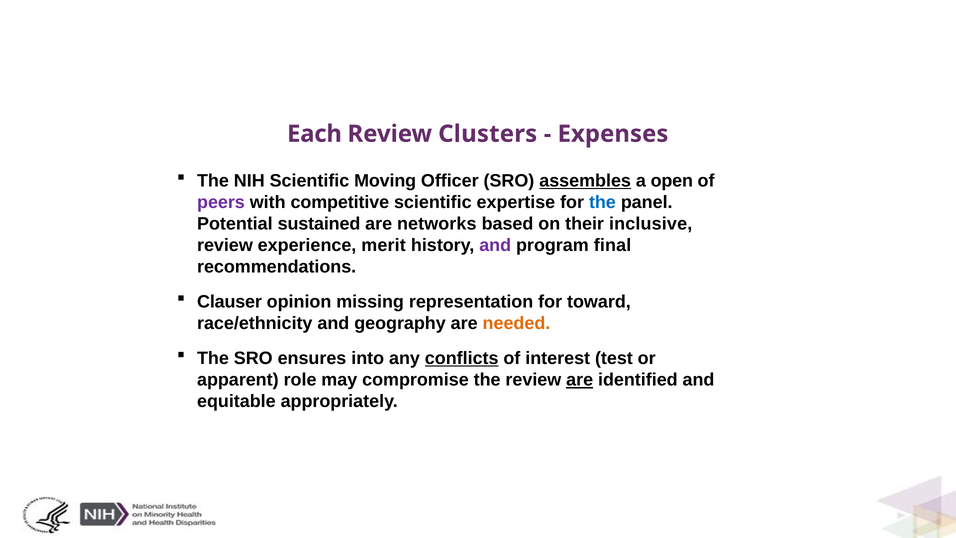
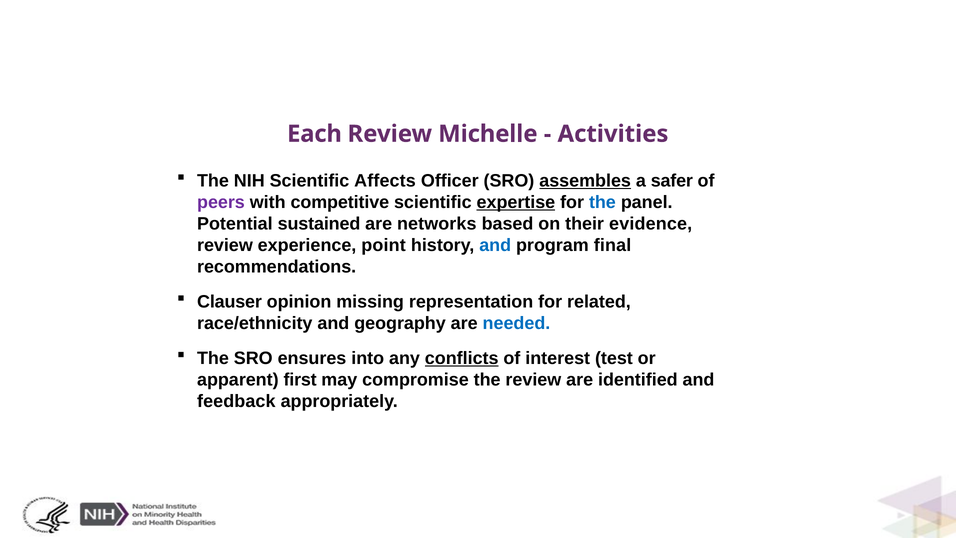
Clusters: Clusters -> Michelle (488, 134)
Expenses: Expenses -> Activities (613, 134)
Moving: Moving -> Affects (385, 181)
open: open -> safer (672, 181)
expertise underline: none -> present (516, 202)
inclusive: inclusive -> evidence (651, 224)
merit: merit -> point (384, 245)
and colour: purple -> blue (495, 245)
toward: toward -> related (599, 302)
needed colour: orange -> blue (516, 323)
role: role -> first (300, 380)
are underline: present -> none (580, 380)
equitable: equitable -> feedback (236, 401)
